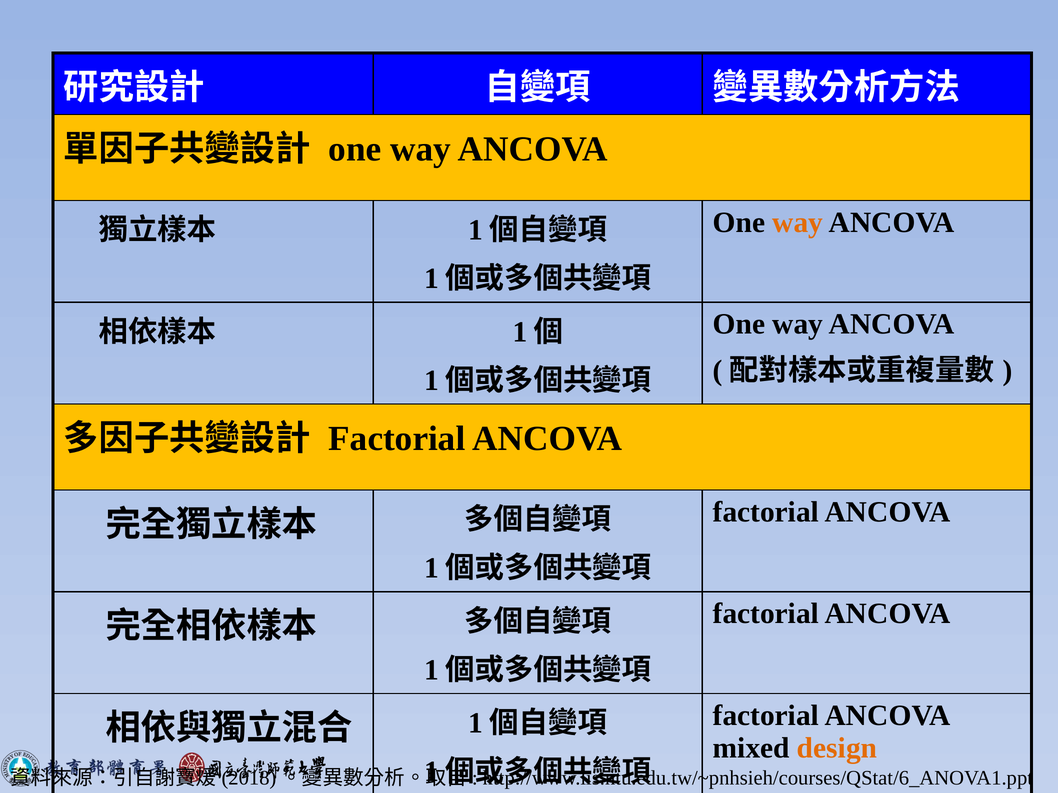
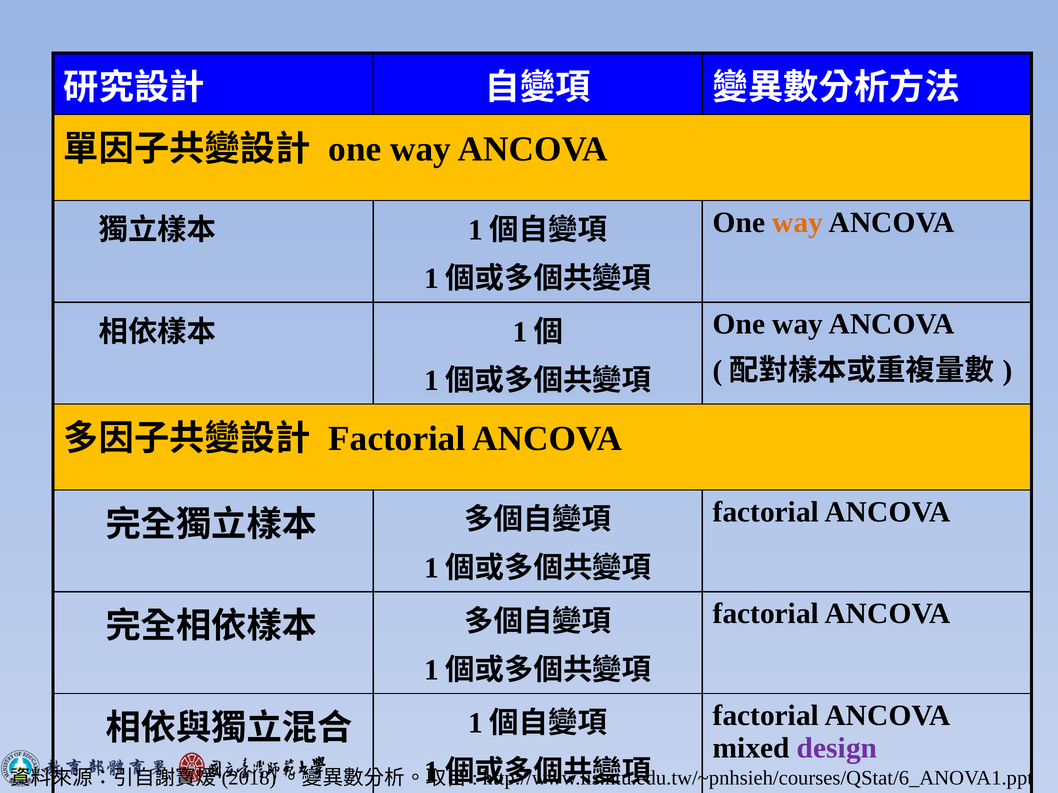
design colour: orange -> purple (837, 748)
